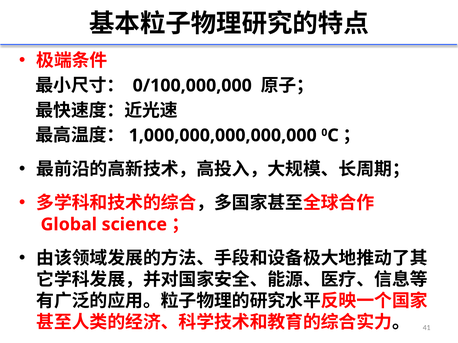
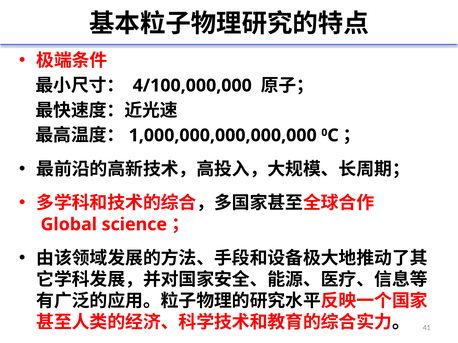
0/100,000,000: 0/100,000,000 -> 4/100,000,000 (192, 86)
